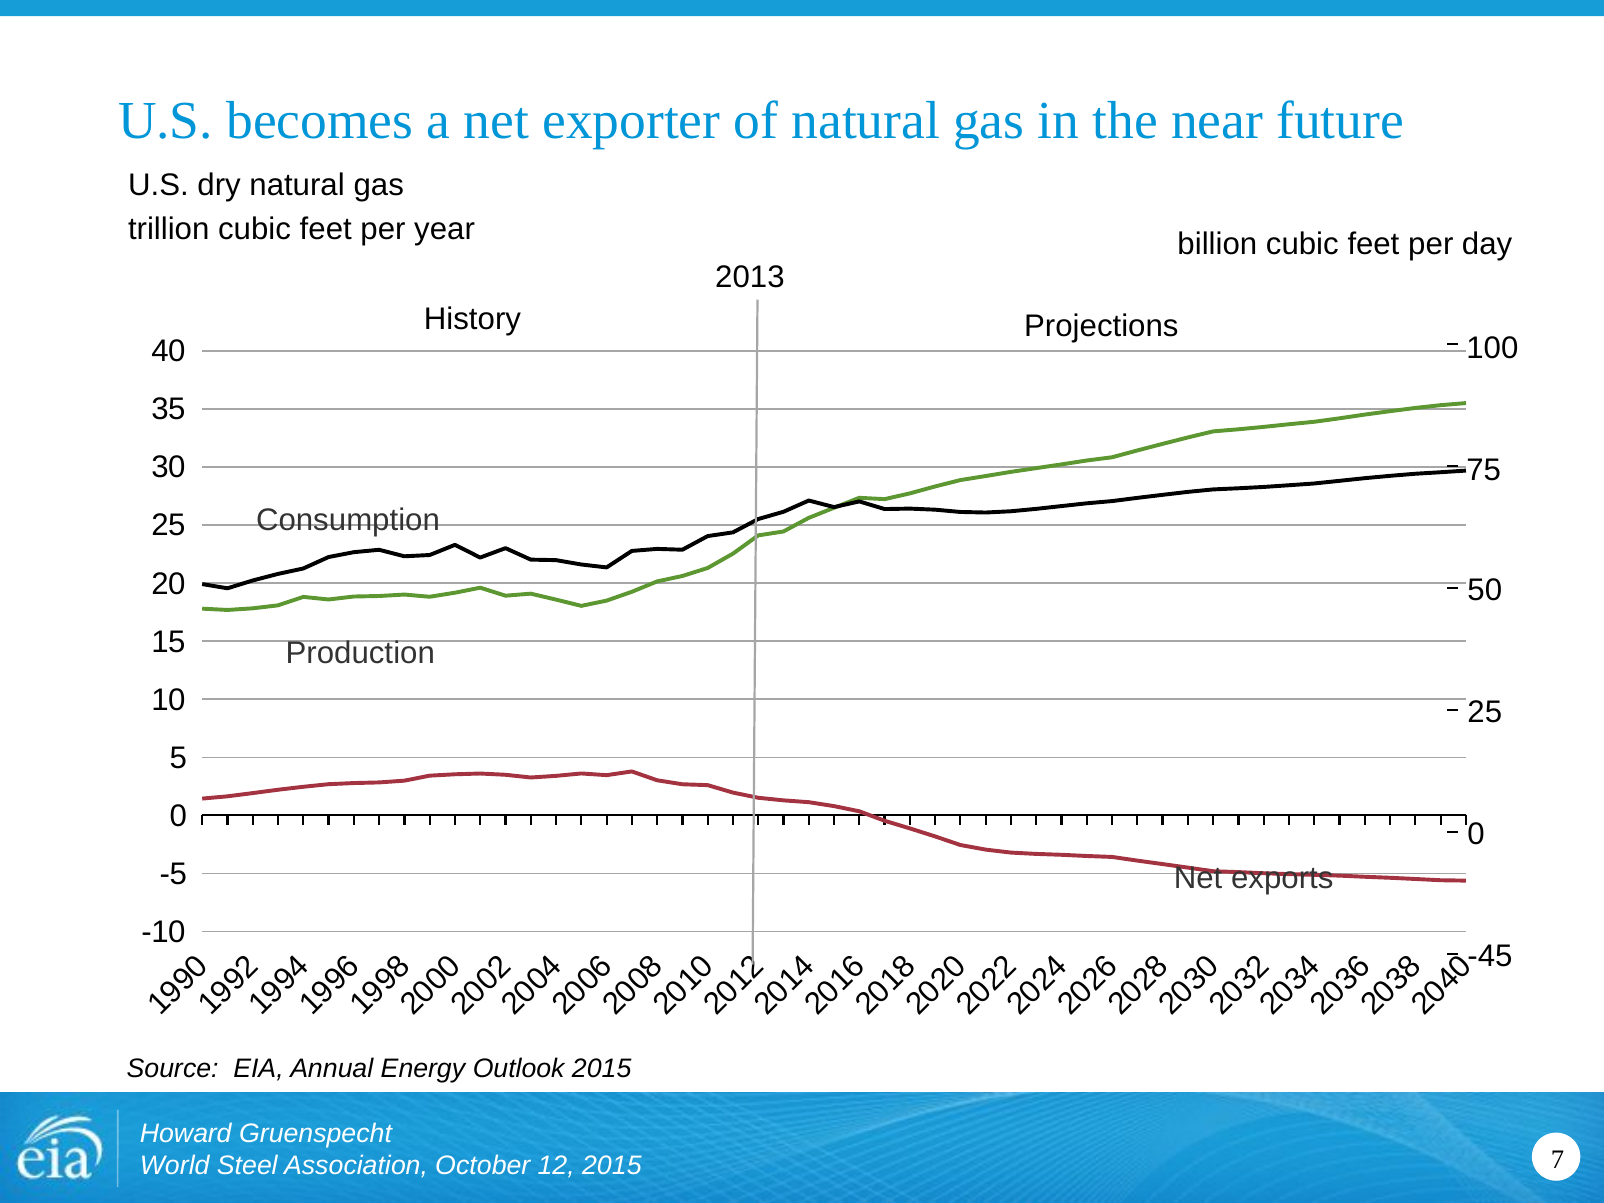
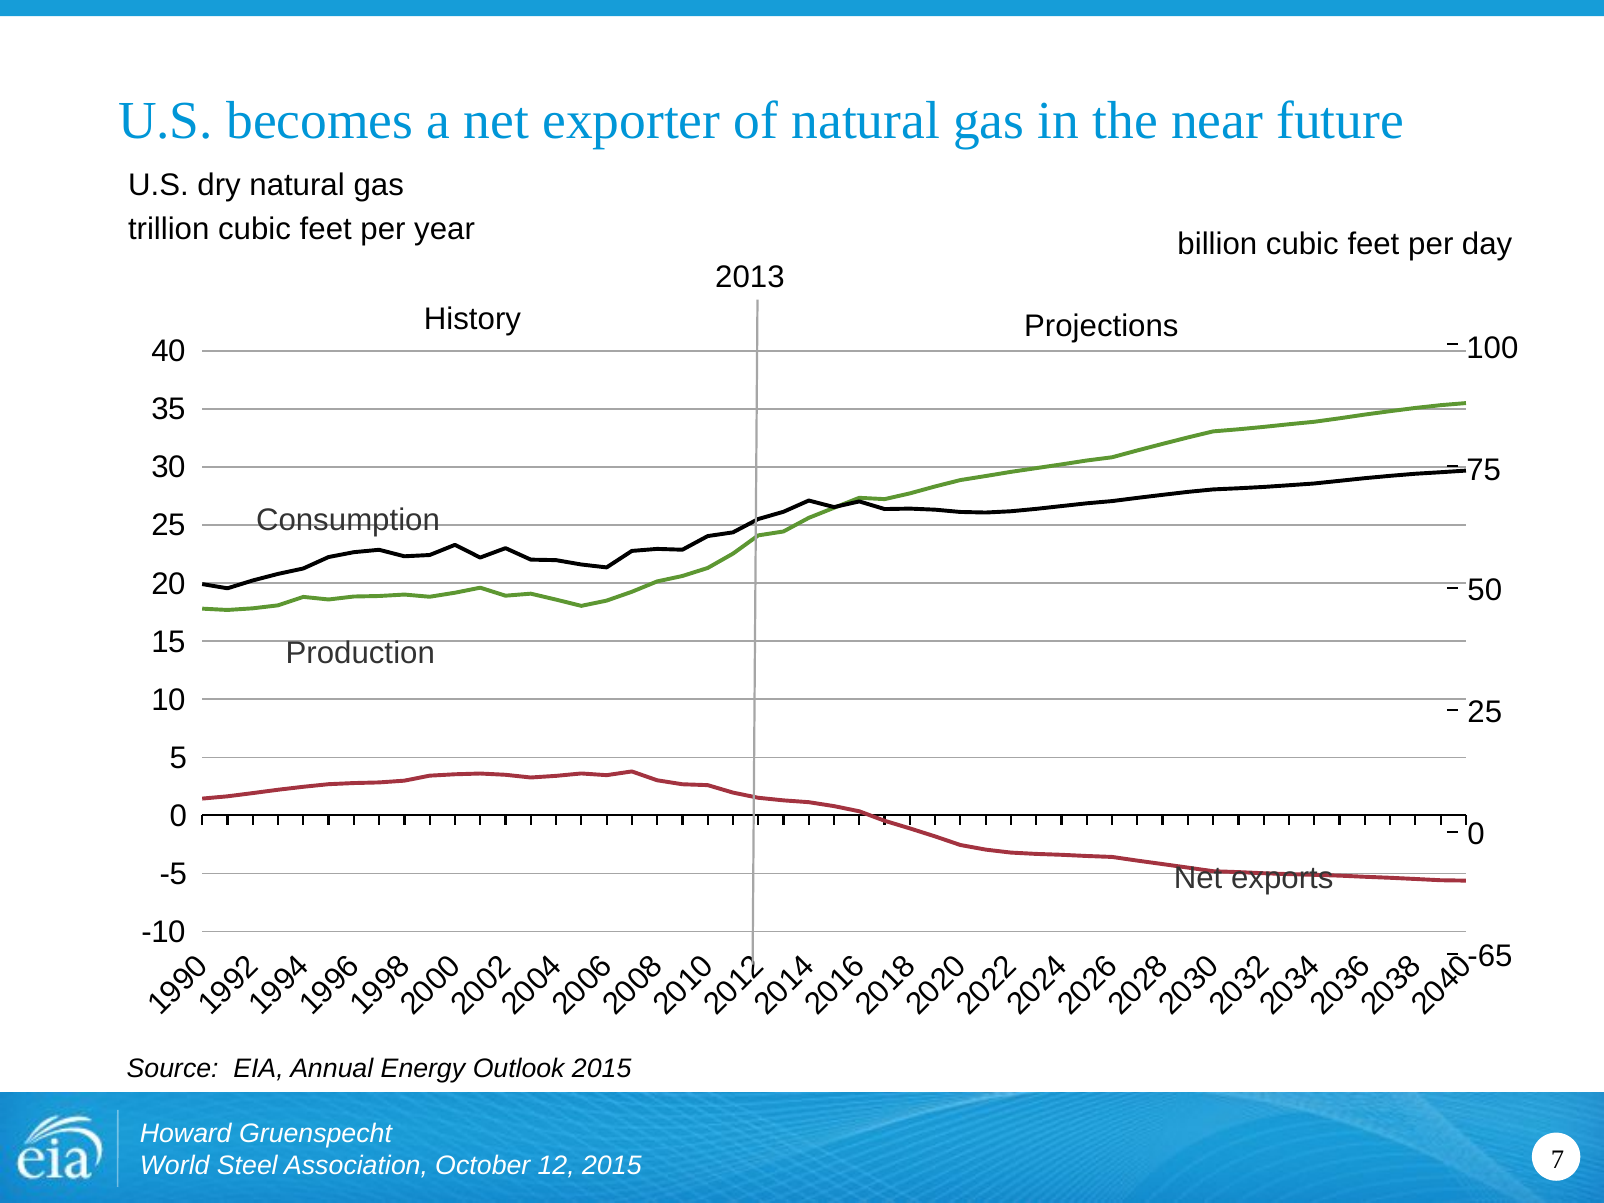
-45: -45 -> -65 (1490, 956)
